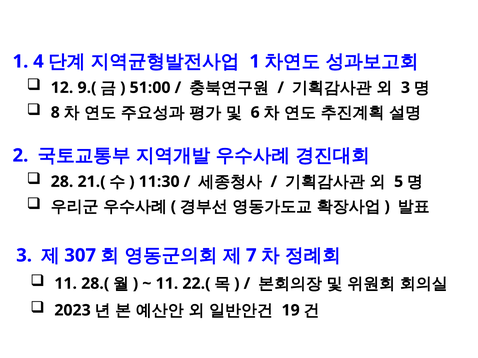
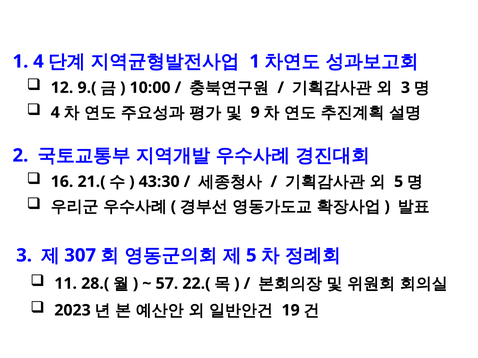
51:00: 51:00 -> 10:00 (150, 88)
8: 8 -> 4 (55, 113)
6: 6 -> 9 (255, 113)
28: 28 -> 16 (62, 182)
11:30: 11:30 -> 43:30 (159, 182)
7: 7 -> 5 (251, 256)
11: 11 -> 57 (167, 284)
